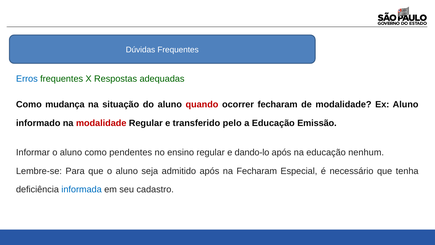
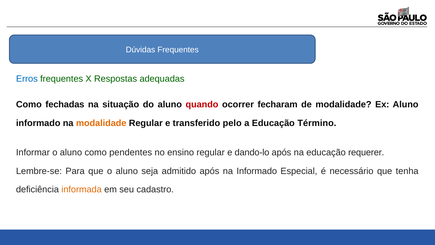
mudança: mudança -> fechadas (65, 105)
modalidade colour: red -> orange (101, 123)
Emissão: Emissão -> Término (317, 123)
nenhum: nenhum -> requerer (366, 152)
na Fecharam: Fecharam -> Informado (257, 171)
informada colour: blue -> orange (82, 189)
